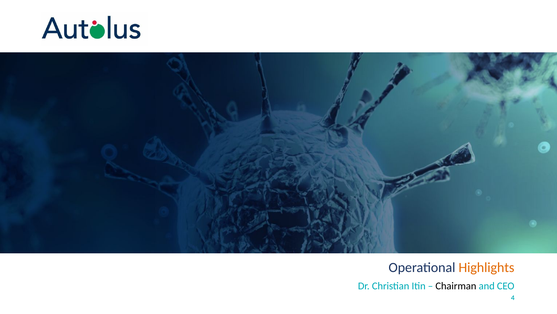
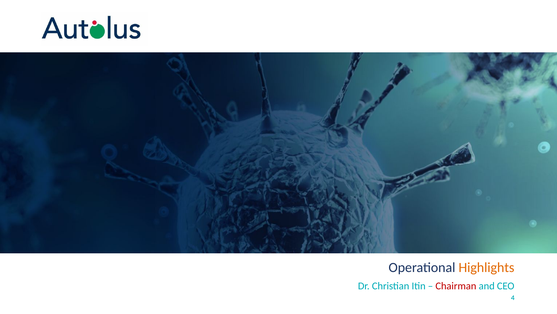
Chairman colour: black -> red (456, 285)
